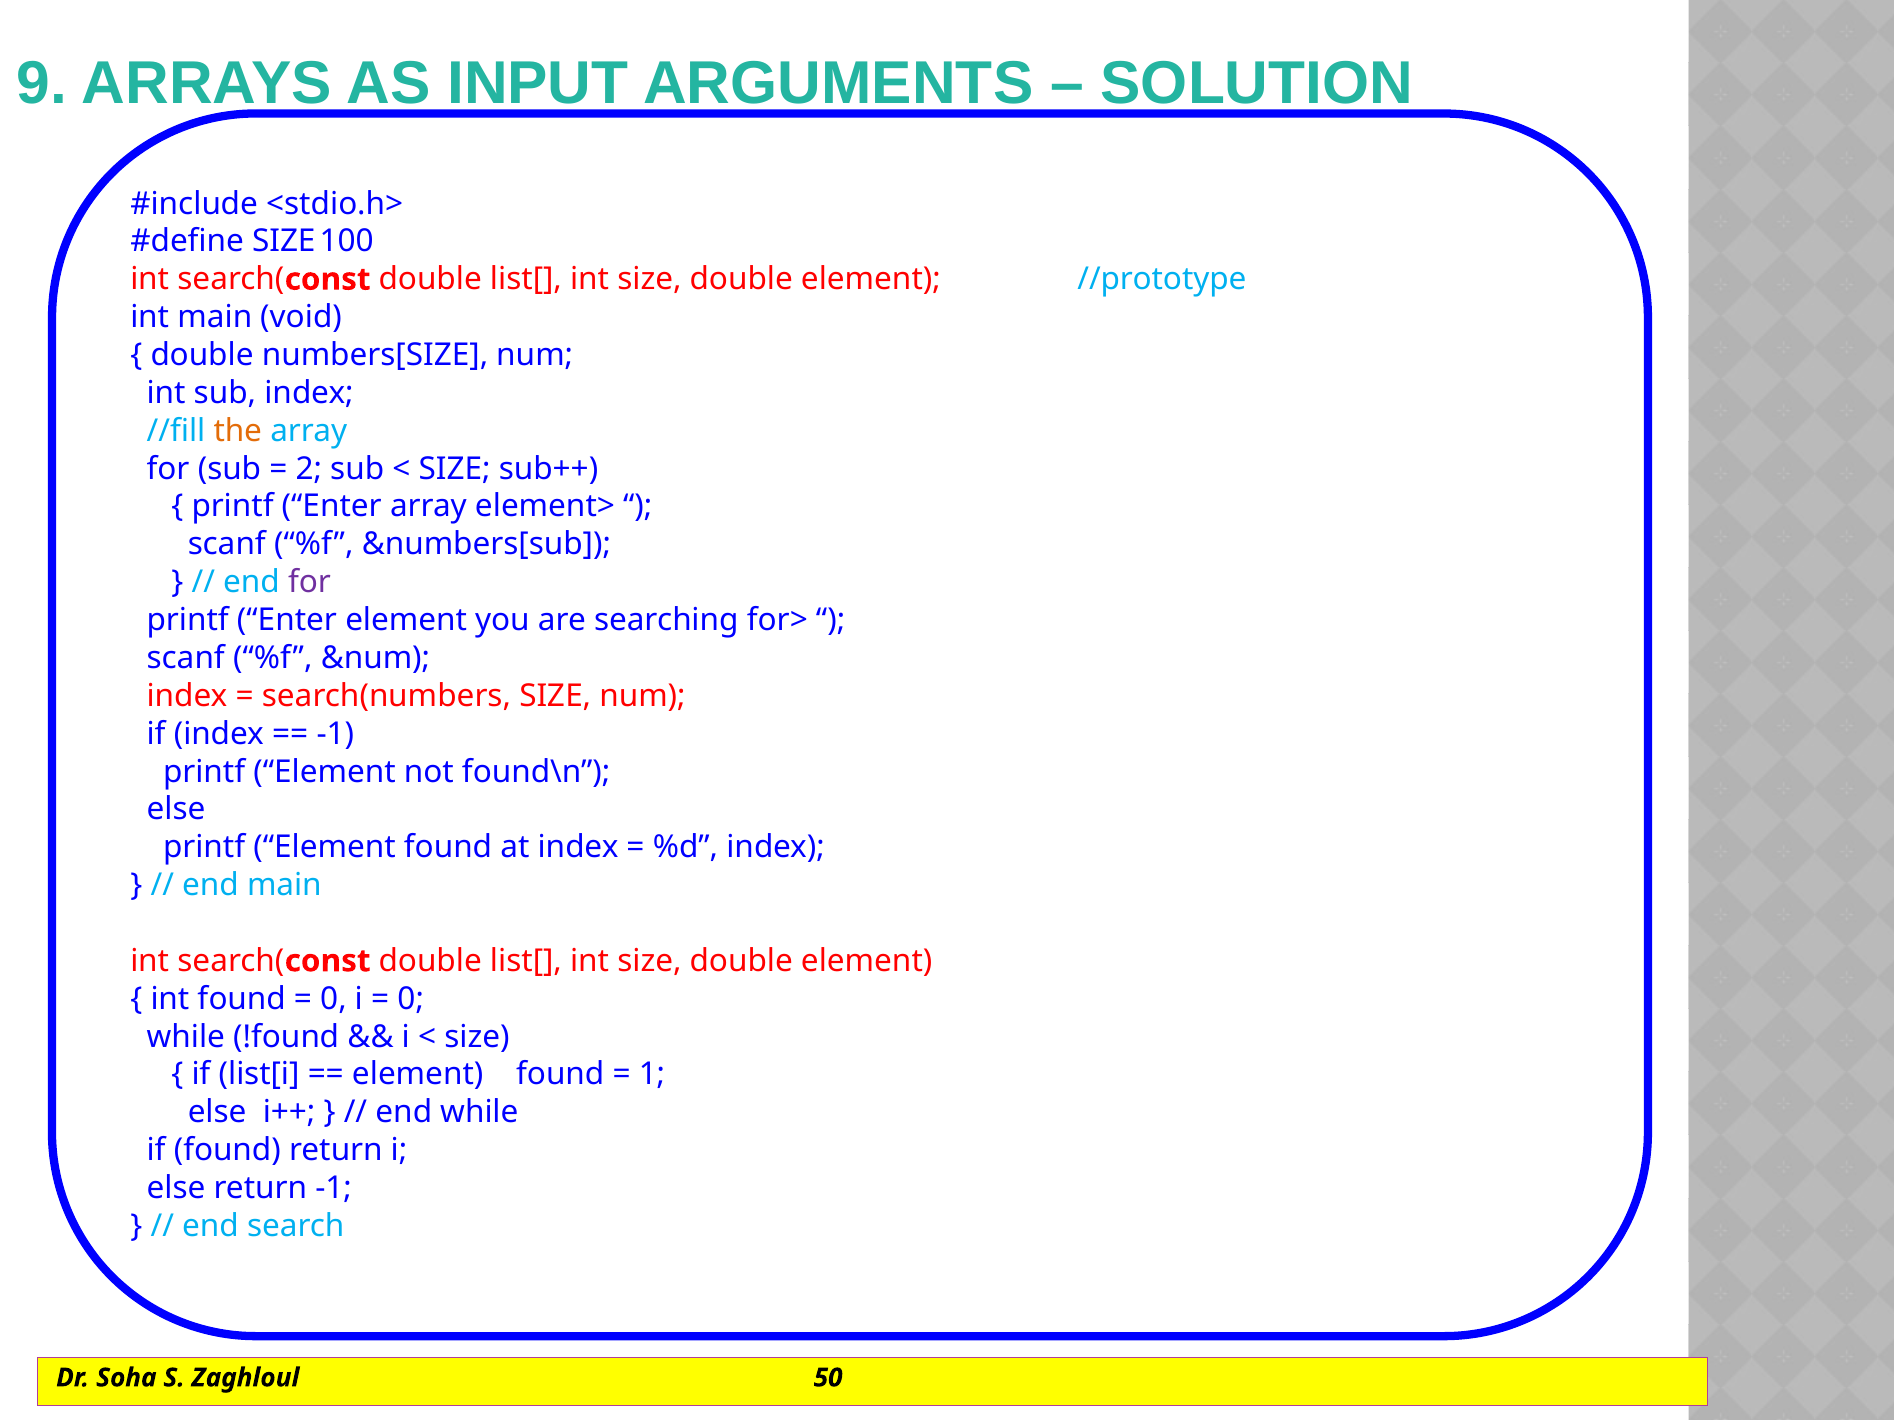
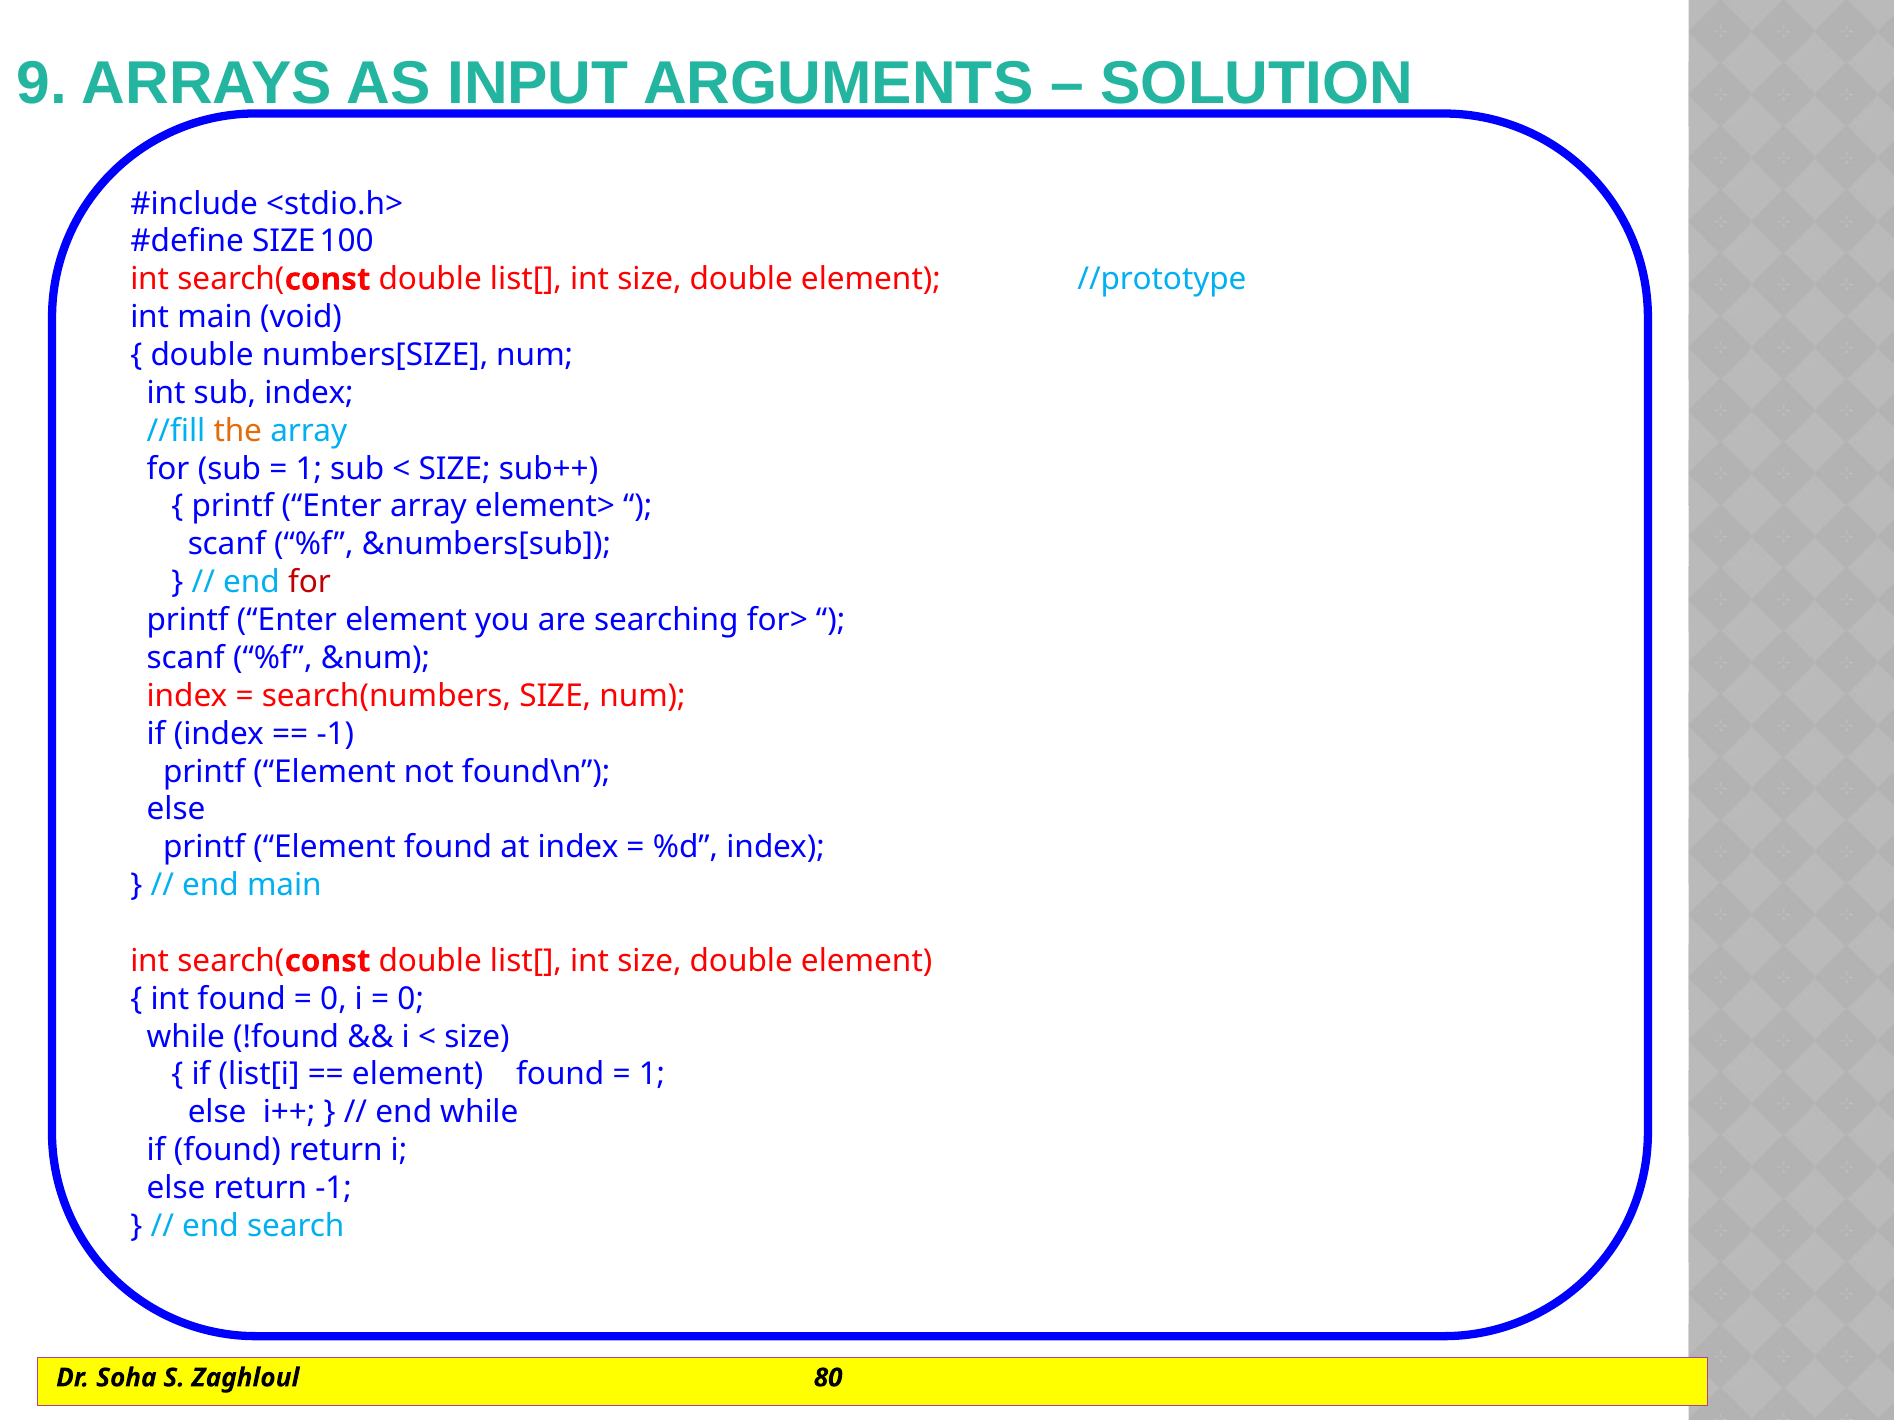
2: 2 -> 1 (309, 469)
for colour: purple -> red (310, 582)
50: 50 -> 80 (828, 1378)
